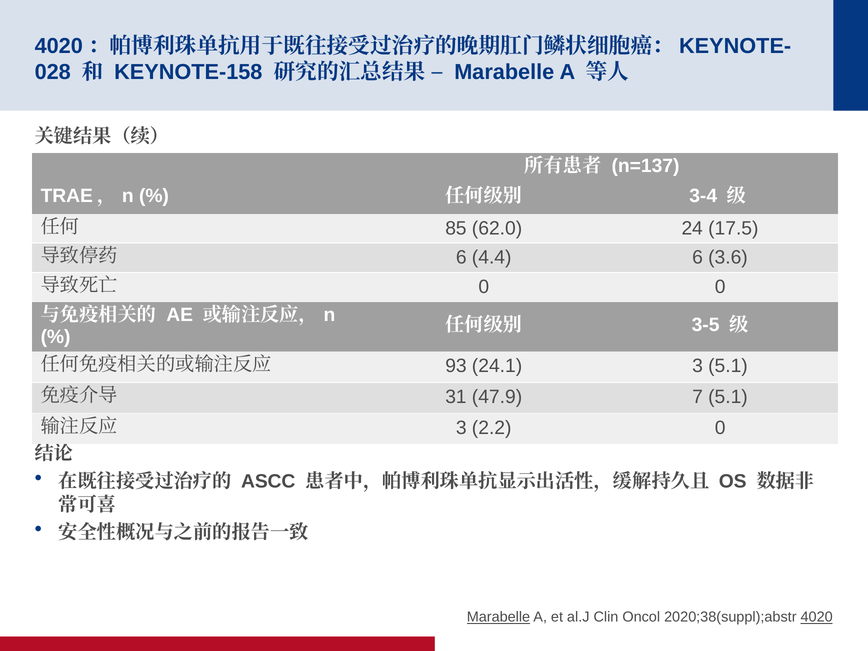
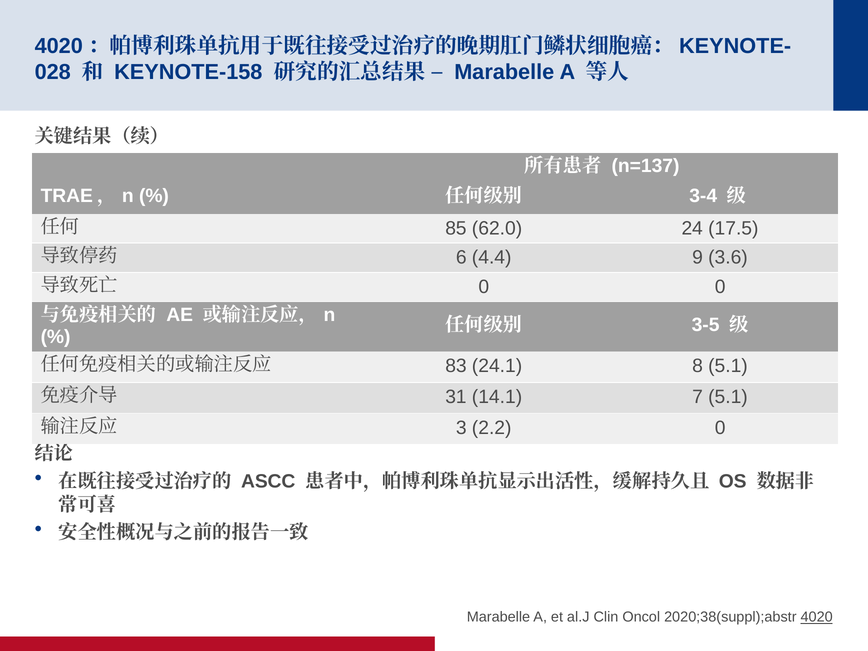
4.4 6: 6 -> 9 (698, 257)
93: 93 -> 83 (456, 366)
24.1 3: 3 -> 8 (698, 366)
47.9: 47.9 -> 14.1 (497, 397)
Marabelle underline: present -> none (498, 617)
